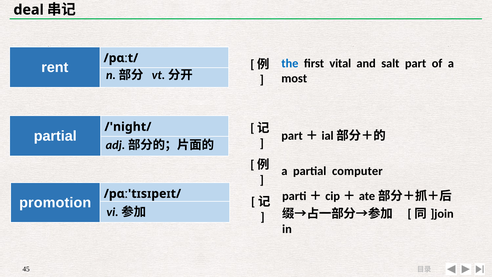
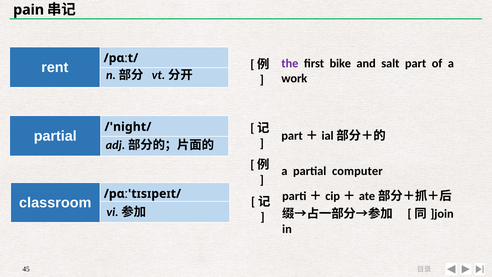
deal: deal -> pain (29, 10)
the colour: blue -> purple (290, 63)
vital: vital -> bike (340, 63)
most: most -> work (294, 78)
promotion: promotion -> classroom (55, 203)
